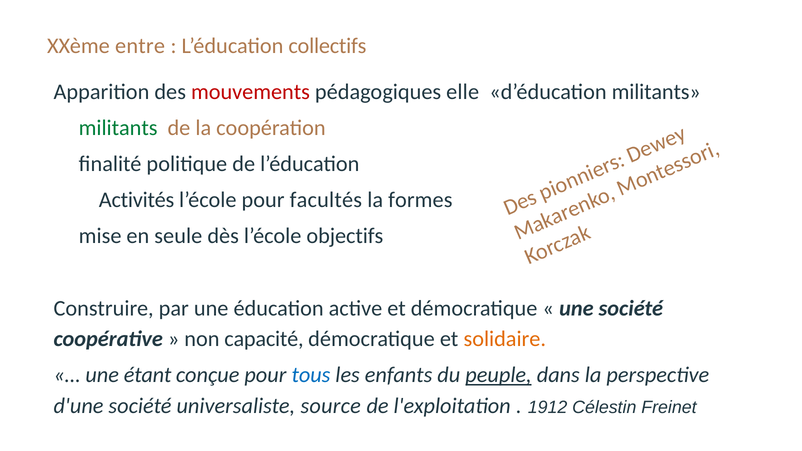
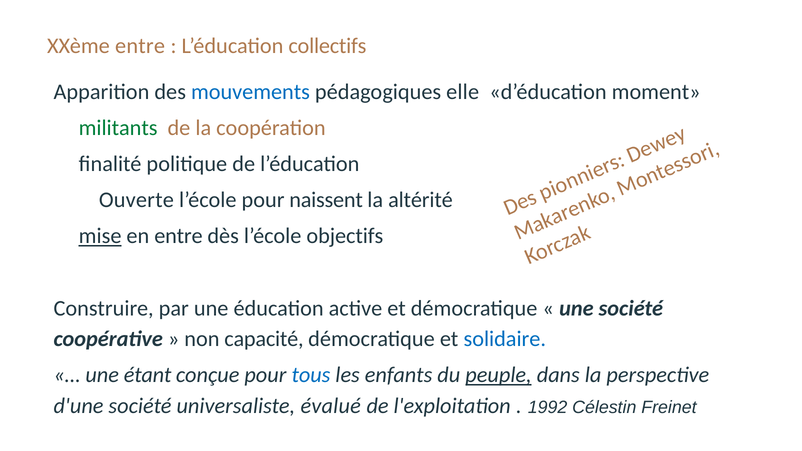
mouvements colour: red -> blue (250, 92)
d’éducation militants: militants -> moment (656, 92)
Activités: Activités -> Ouverte (136, 200)
facultés: facultés -> naissent (326, 200)
formes: formes -> altérité (420, 200)
mise underline: none -> present (100, 236)
en seule: seule -> entre (178, 236)
solidaire colour: orange -> blue (505, 339)
source: source -> évalué (331, 406)
1912: 1912 -> 1992 (548, 407)
